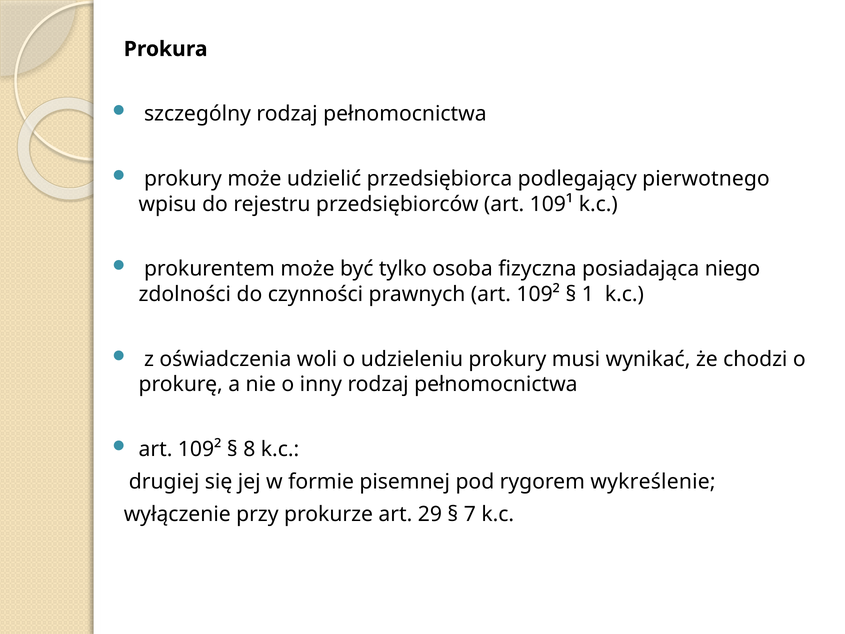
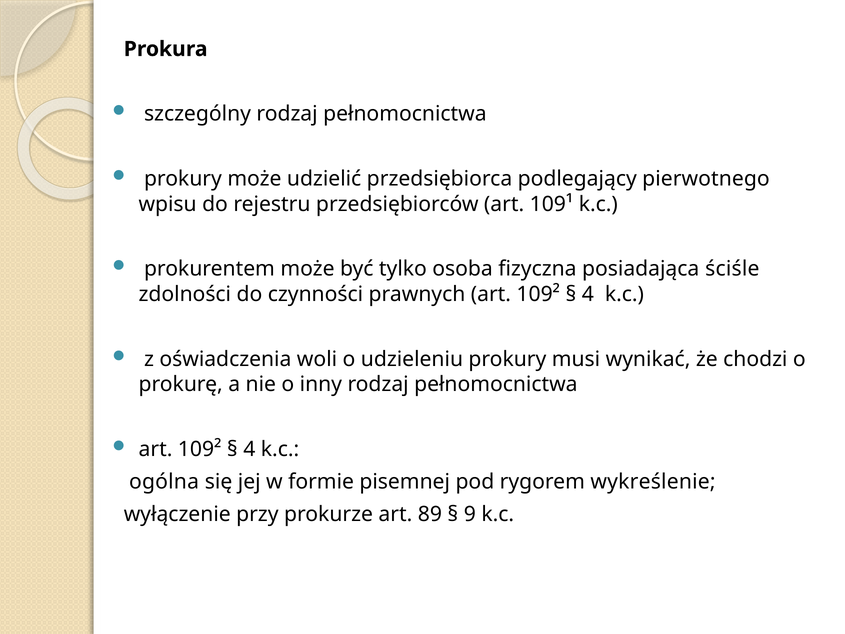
niego: niego -> ściśle (732, 269)
1: 1 -> 4 (588, 294)
8: 8 -> 4 (249, 449)
drugiej: drugiej -> ogólna (164, 482)
29: 29 -> 89 (430, 514)
7: 7 -> 9 (470, 514)
